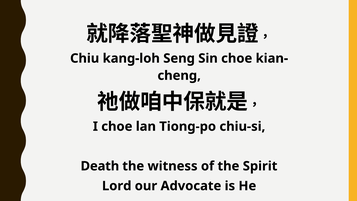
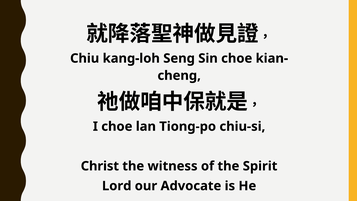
Death: Death -> Christ (100, 166)
